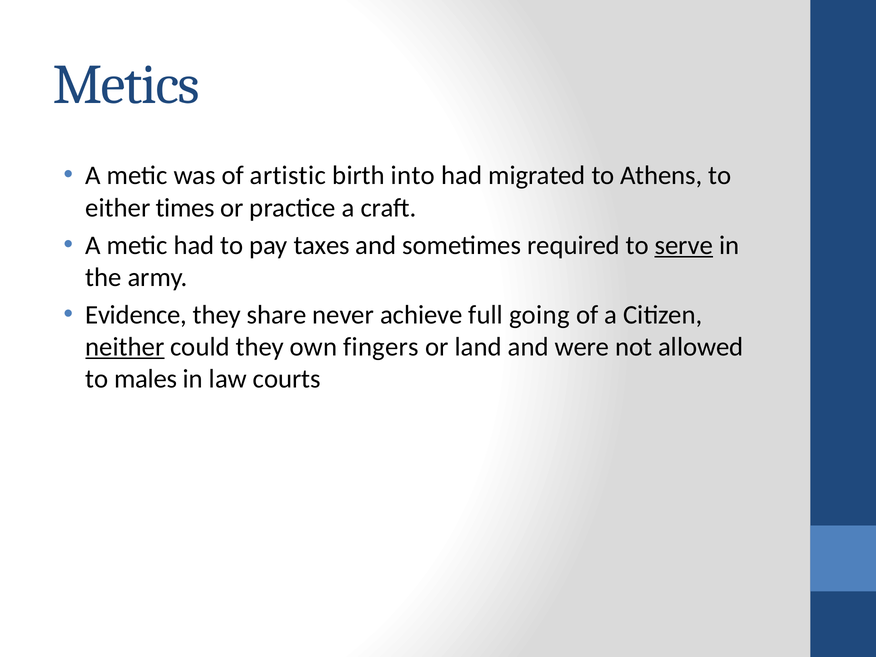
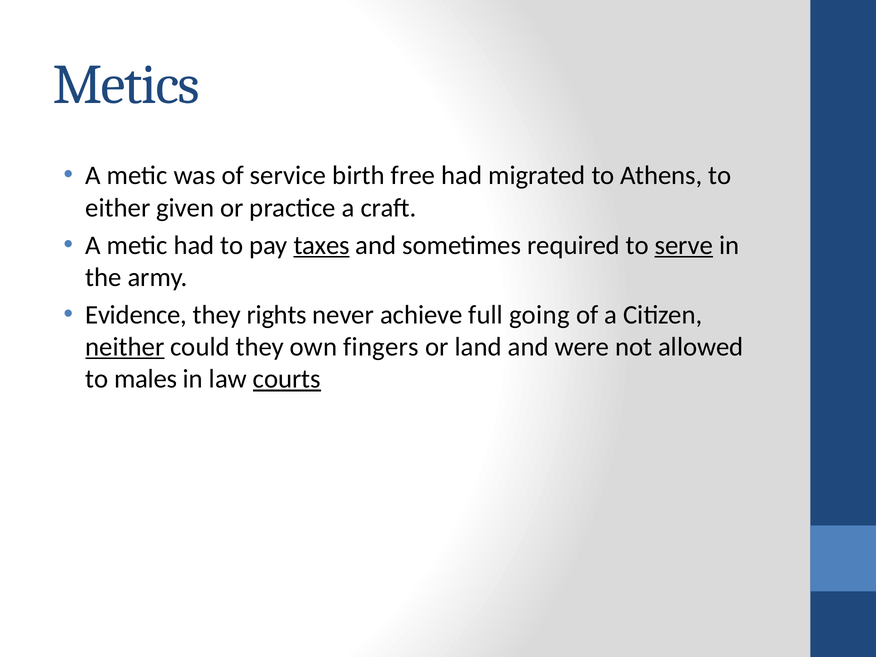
artistic: artistic -> service (288, 176)
into: into -> free (413, 176)
times: times -> given (185, 208)
taxes underline: none -> present (322, 245)
share: share -> rights (277, 315)
courts underline: none -> present (287, 379)
